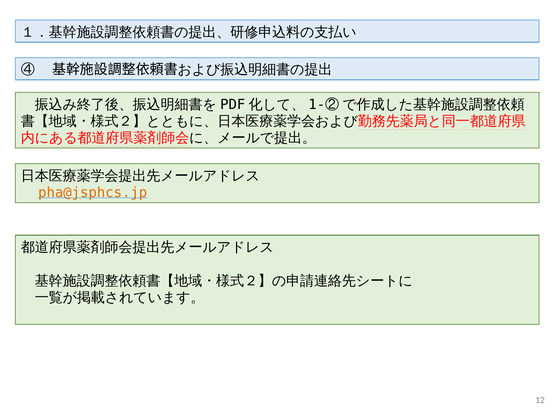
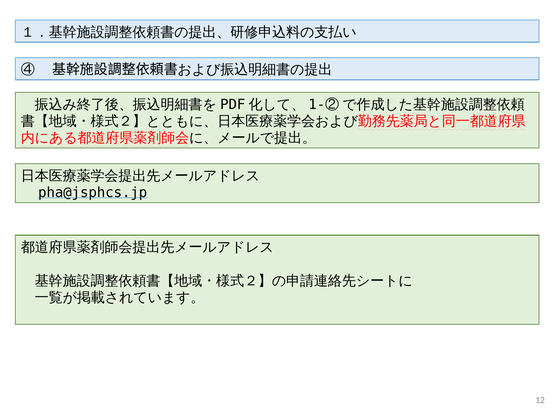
pha@jsphcs.jp colour: orange -> black (93, 192)
